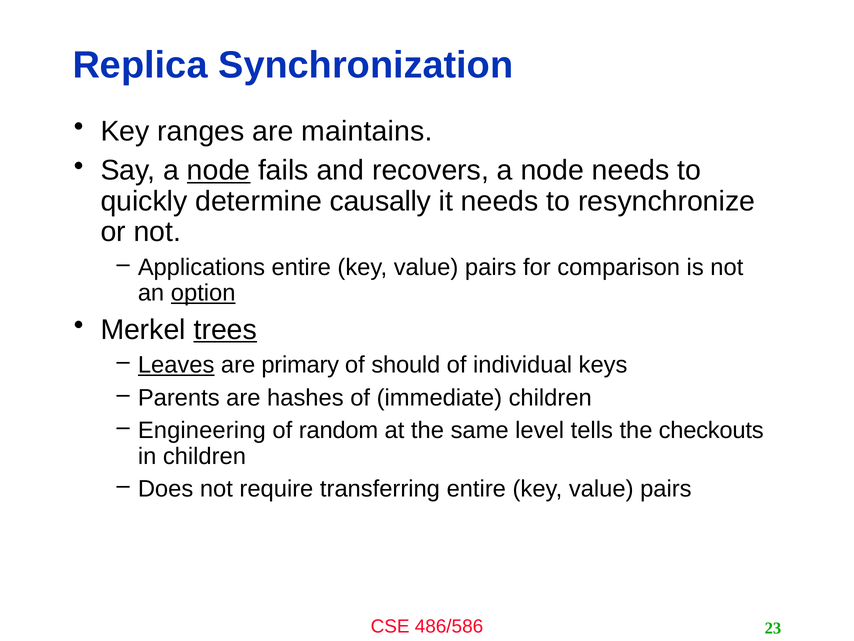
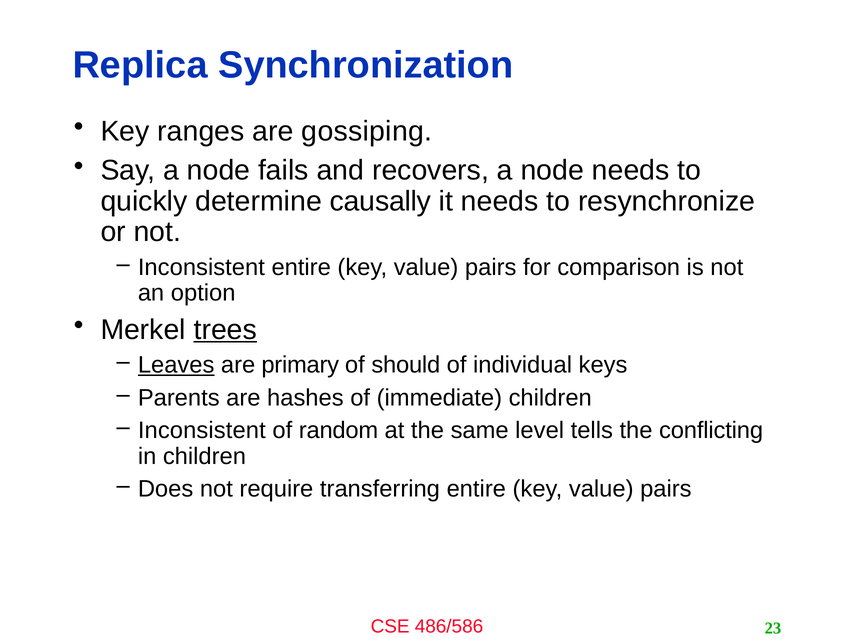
maintains: maintains -> gossiping (367, 131)
node underline: present -> none (219, 170)
Applications: Applications -> Inconsistent (201, 267)
option underline: present -> none (203, 293)
Engineering: Engineering -> Inconsistent (202, 430)
checkouts: checkouts -> conflicting (711, 430)
